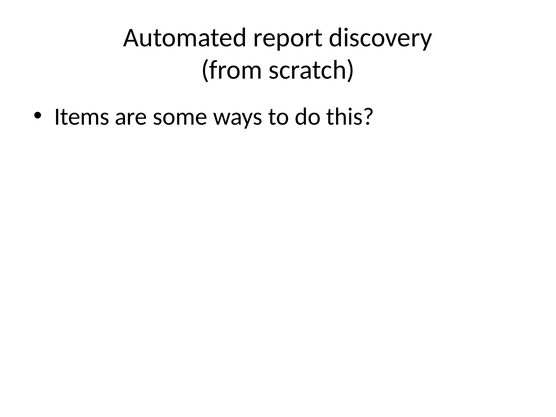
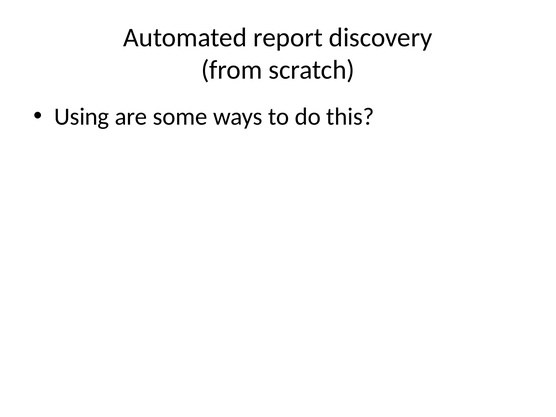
Items: Items -> Using (82, 117)
